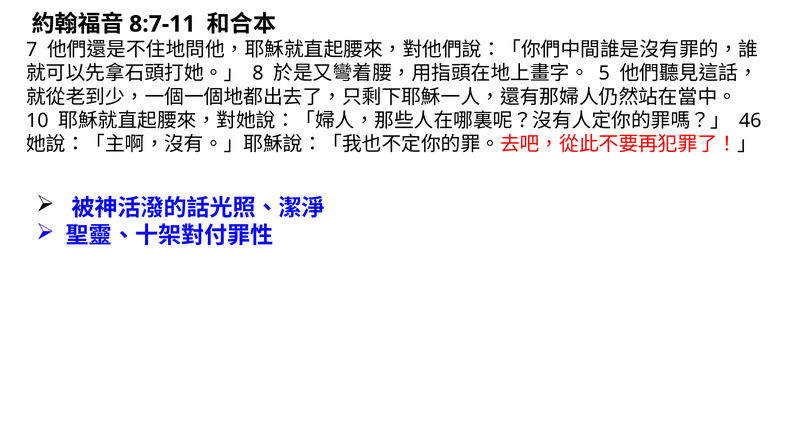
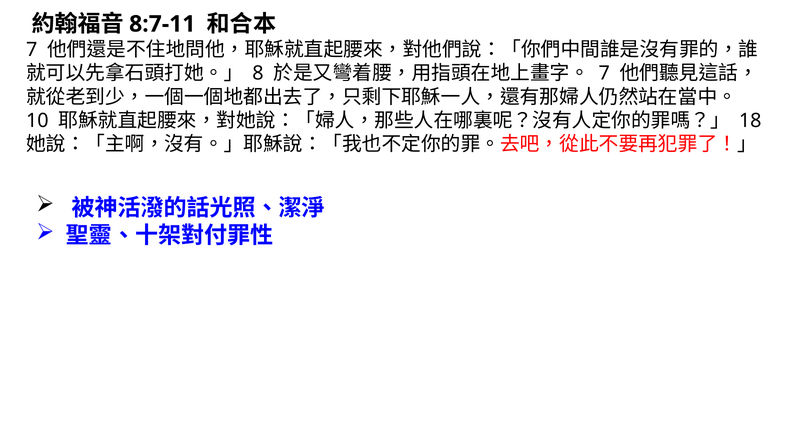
5: 5 -> 7 (604, 73)
46: 46 -> 18 (750, 121)
